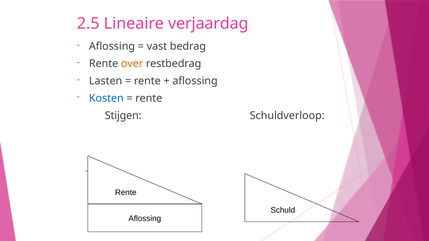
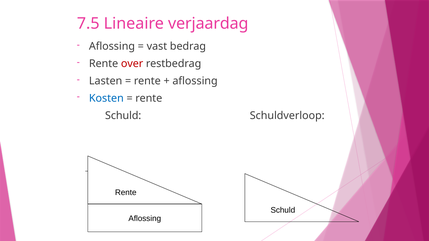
2.5: 2.5 -> 7.5 (88, 23)
over colour: orange -> red (132, 64)
Stijgen: Stijgen -> Schuld (123, 116)
